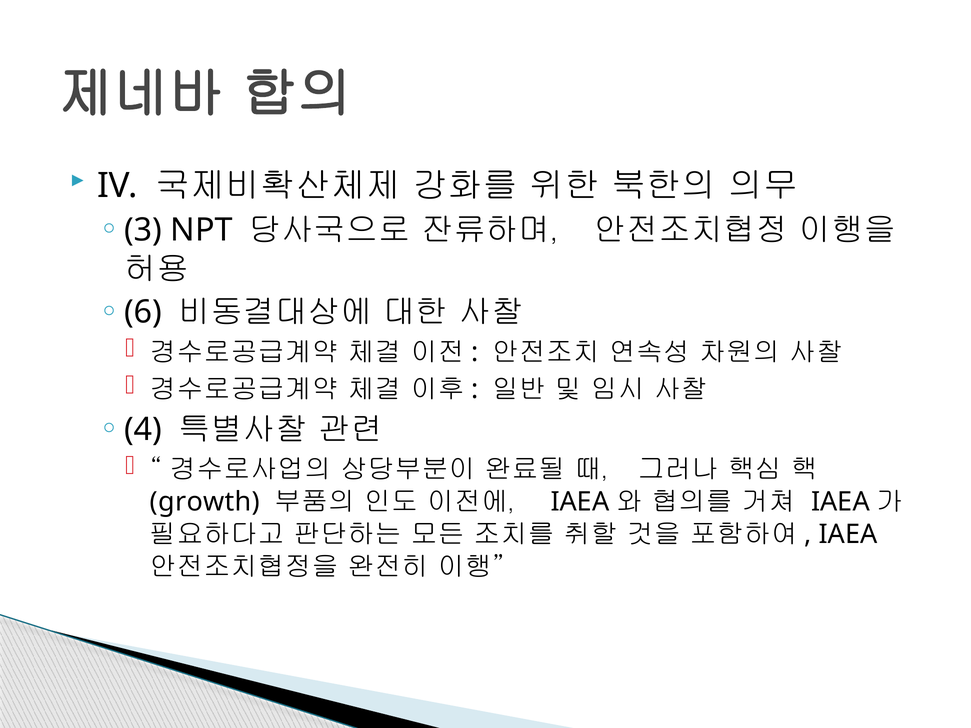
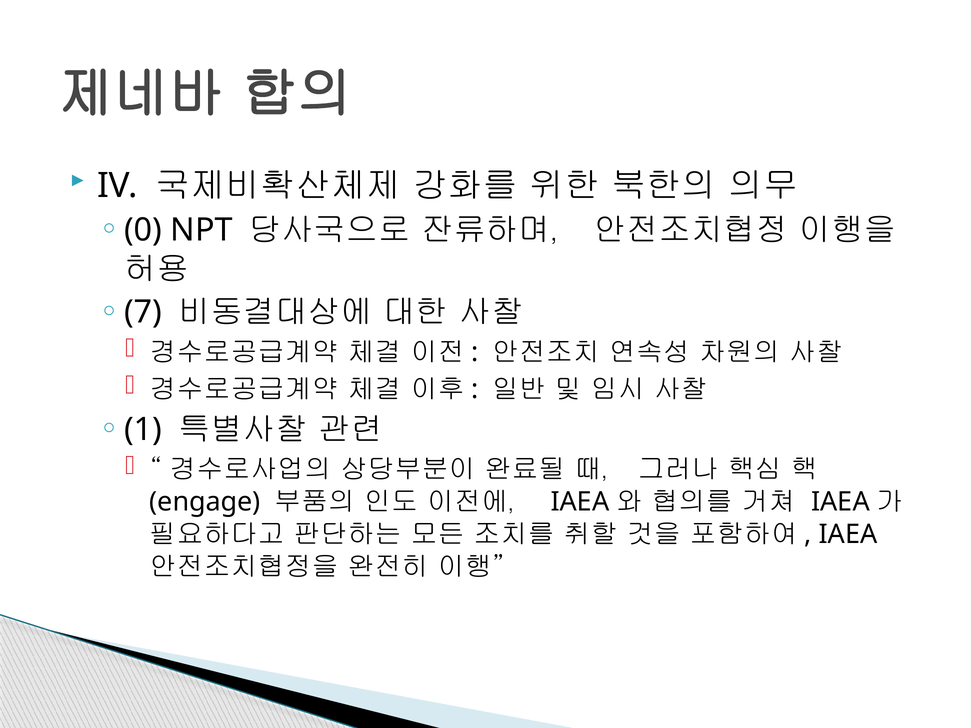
3: 3 -> 0 (143, 230)
6: 6 -> 7 (143, 312)
4: 4 -> 1 (143, 430)
growth: growth -> engage (205, 502)
